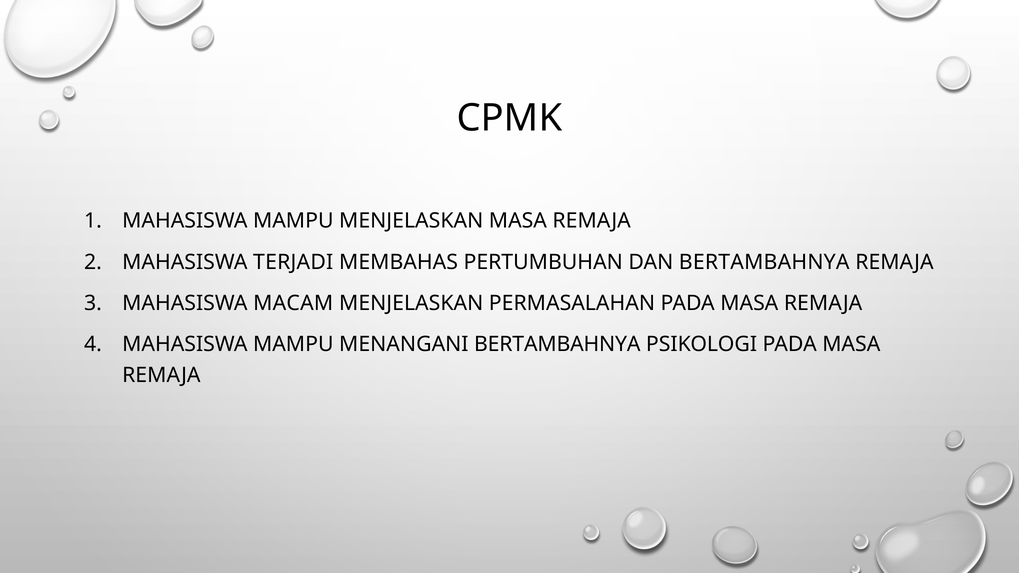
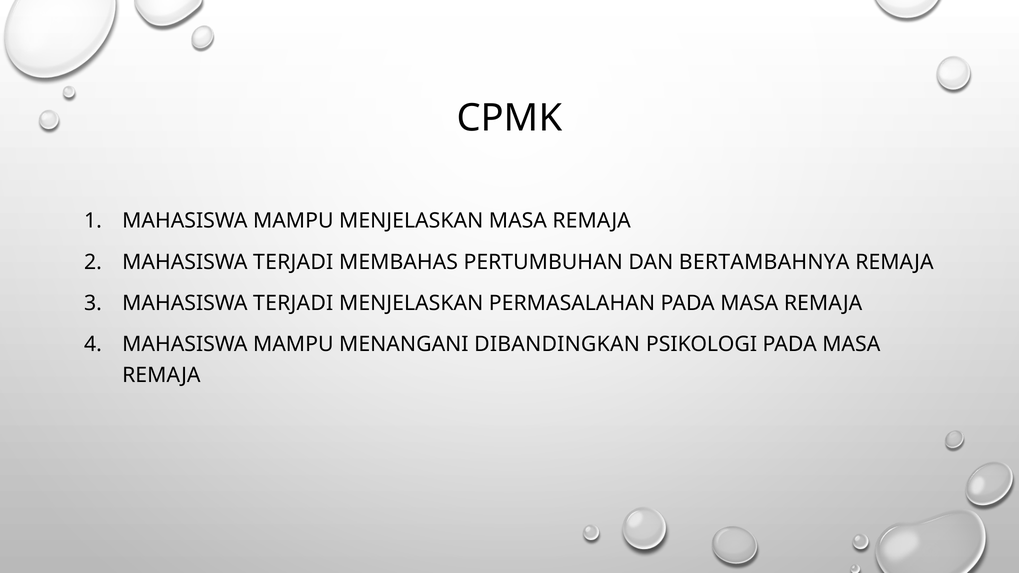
MACAM: MACAM -> TERJADI (293, 303)
MENANGANI BERTAMBAHNYA: BERTAMBAHNYA -> DIBANDINGKAN (557, 345)
